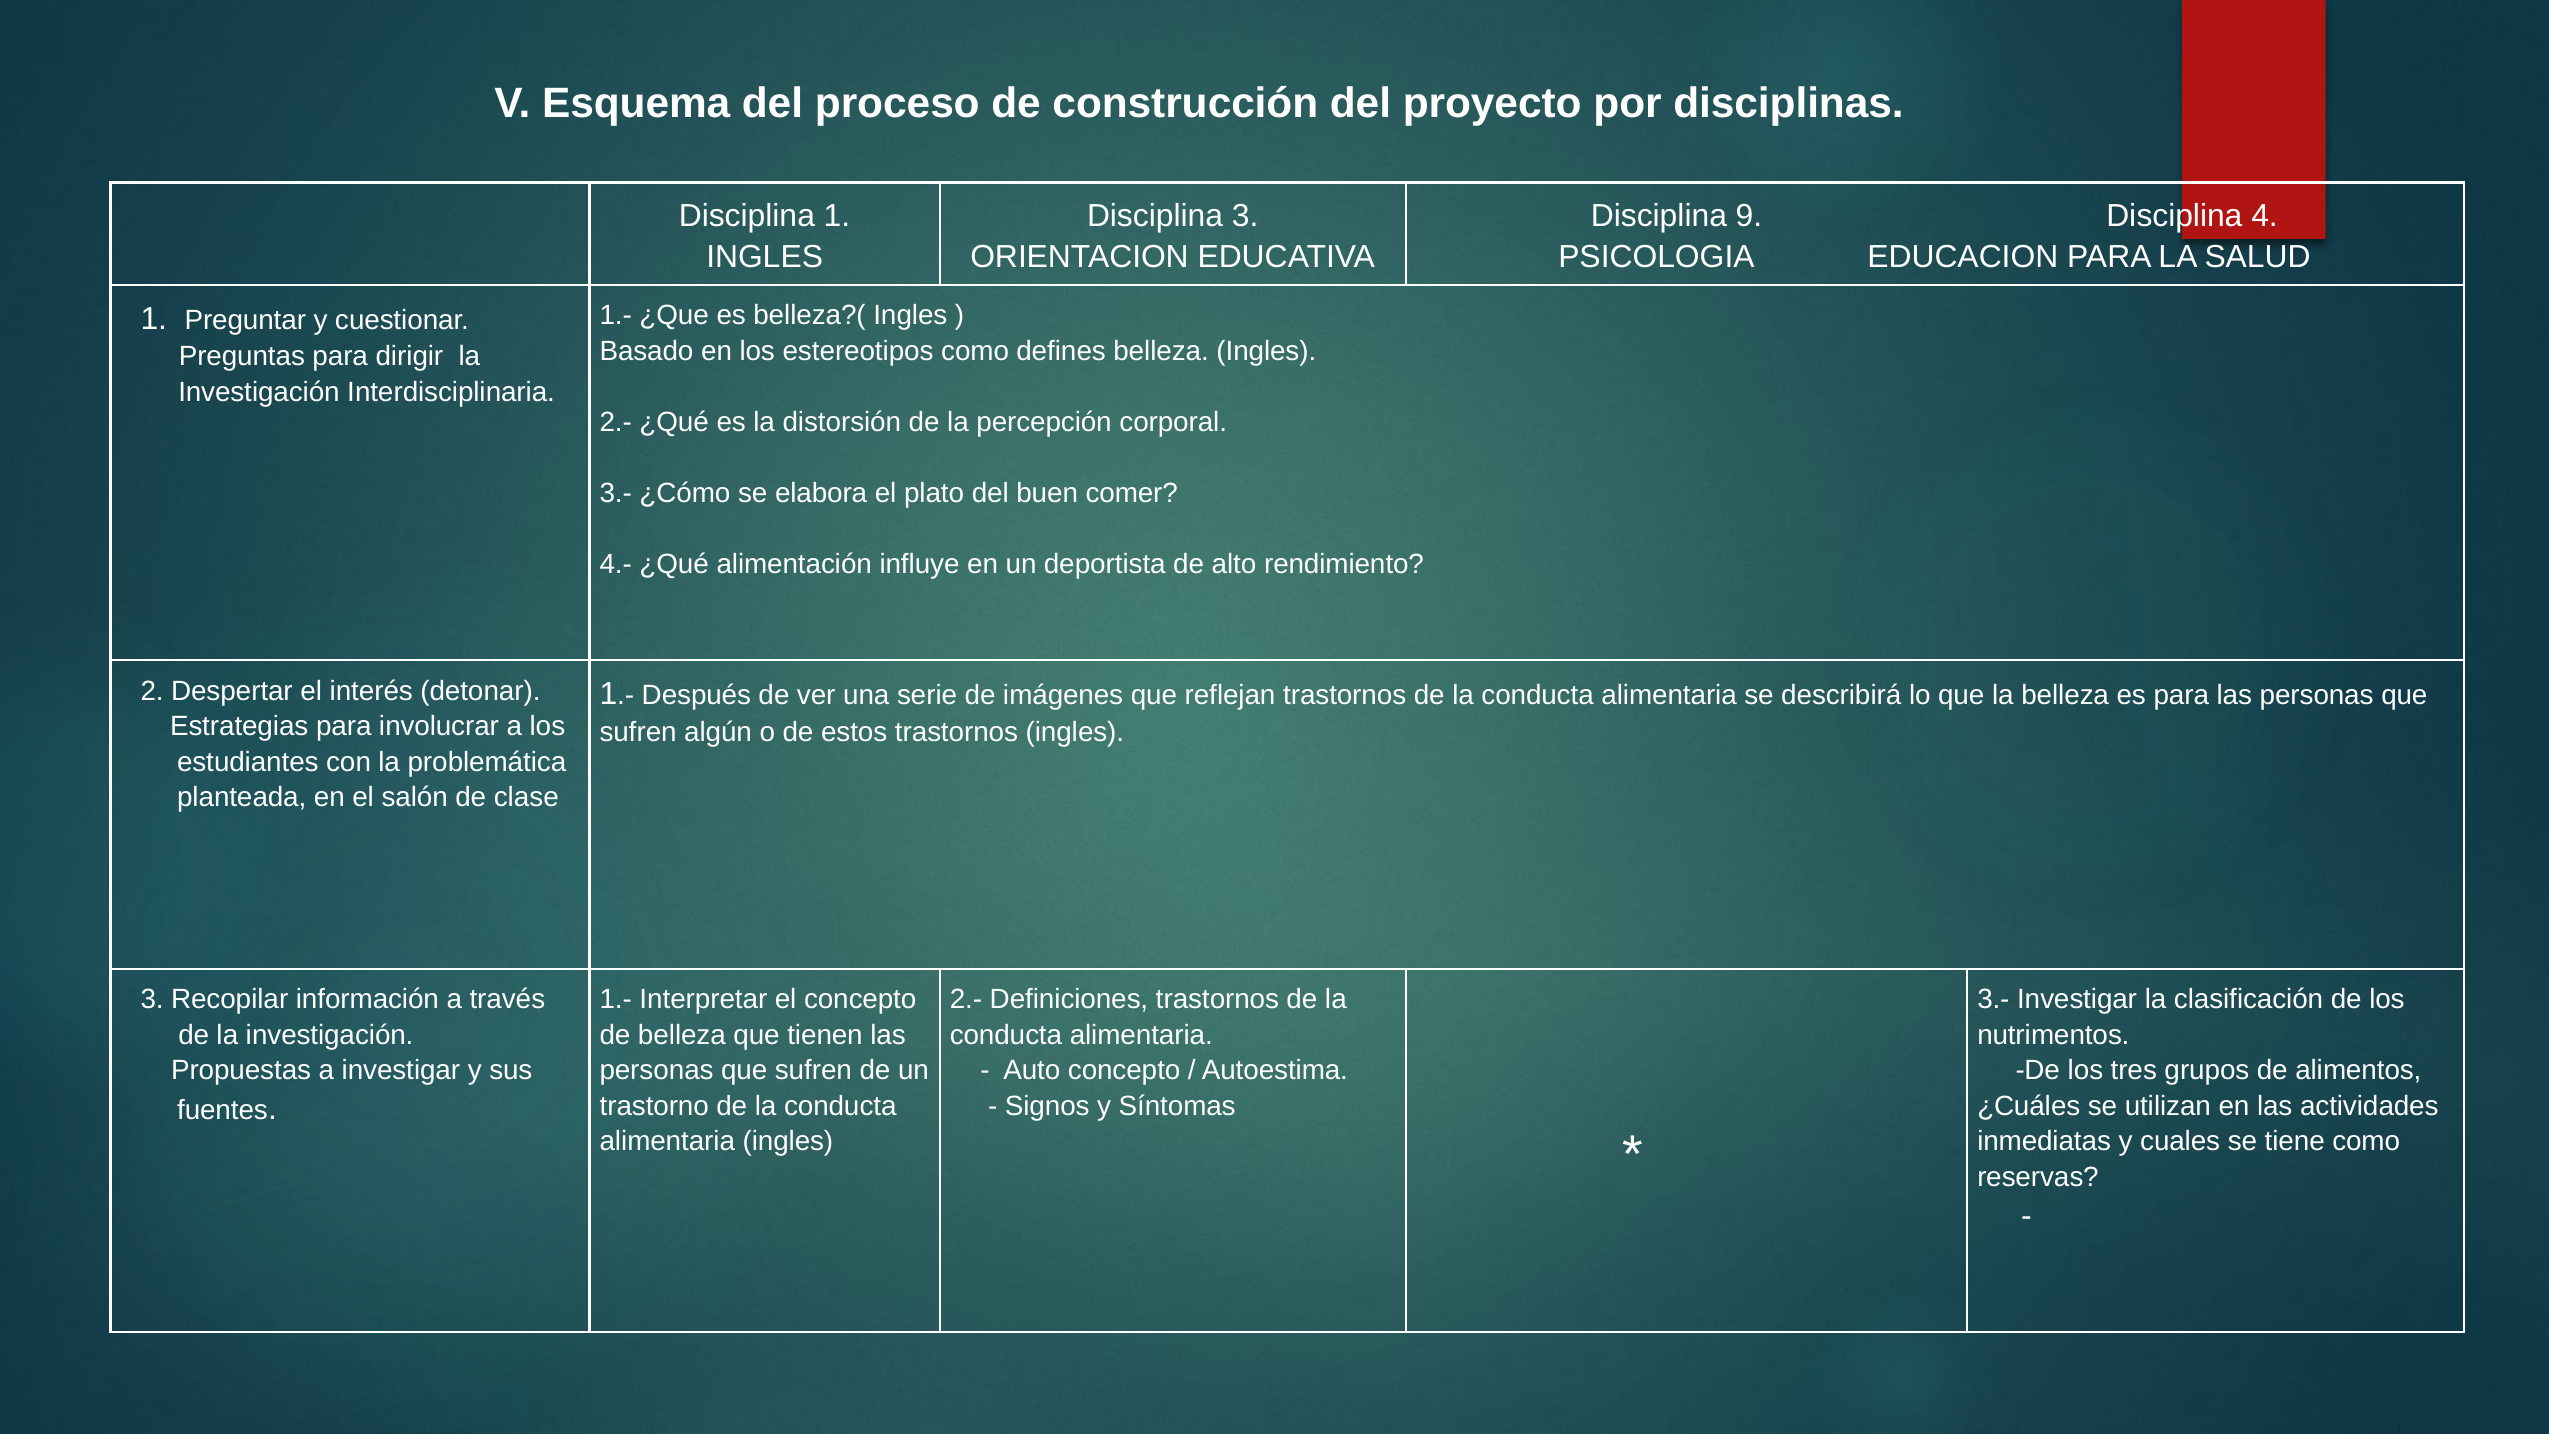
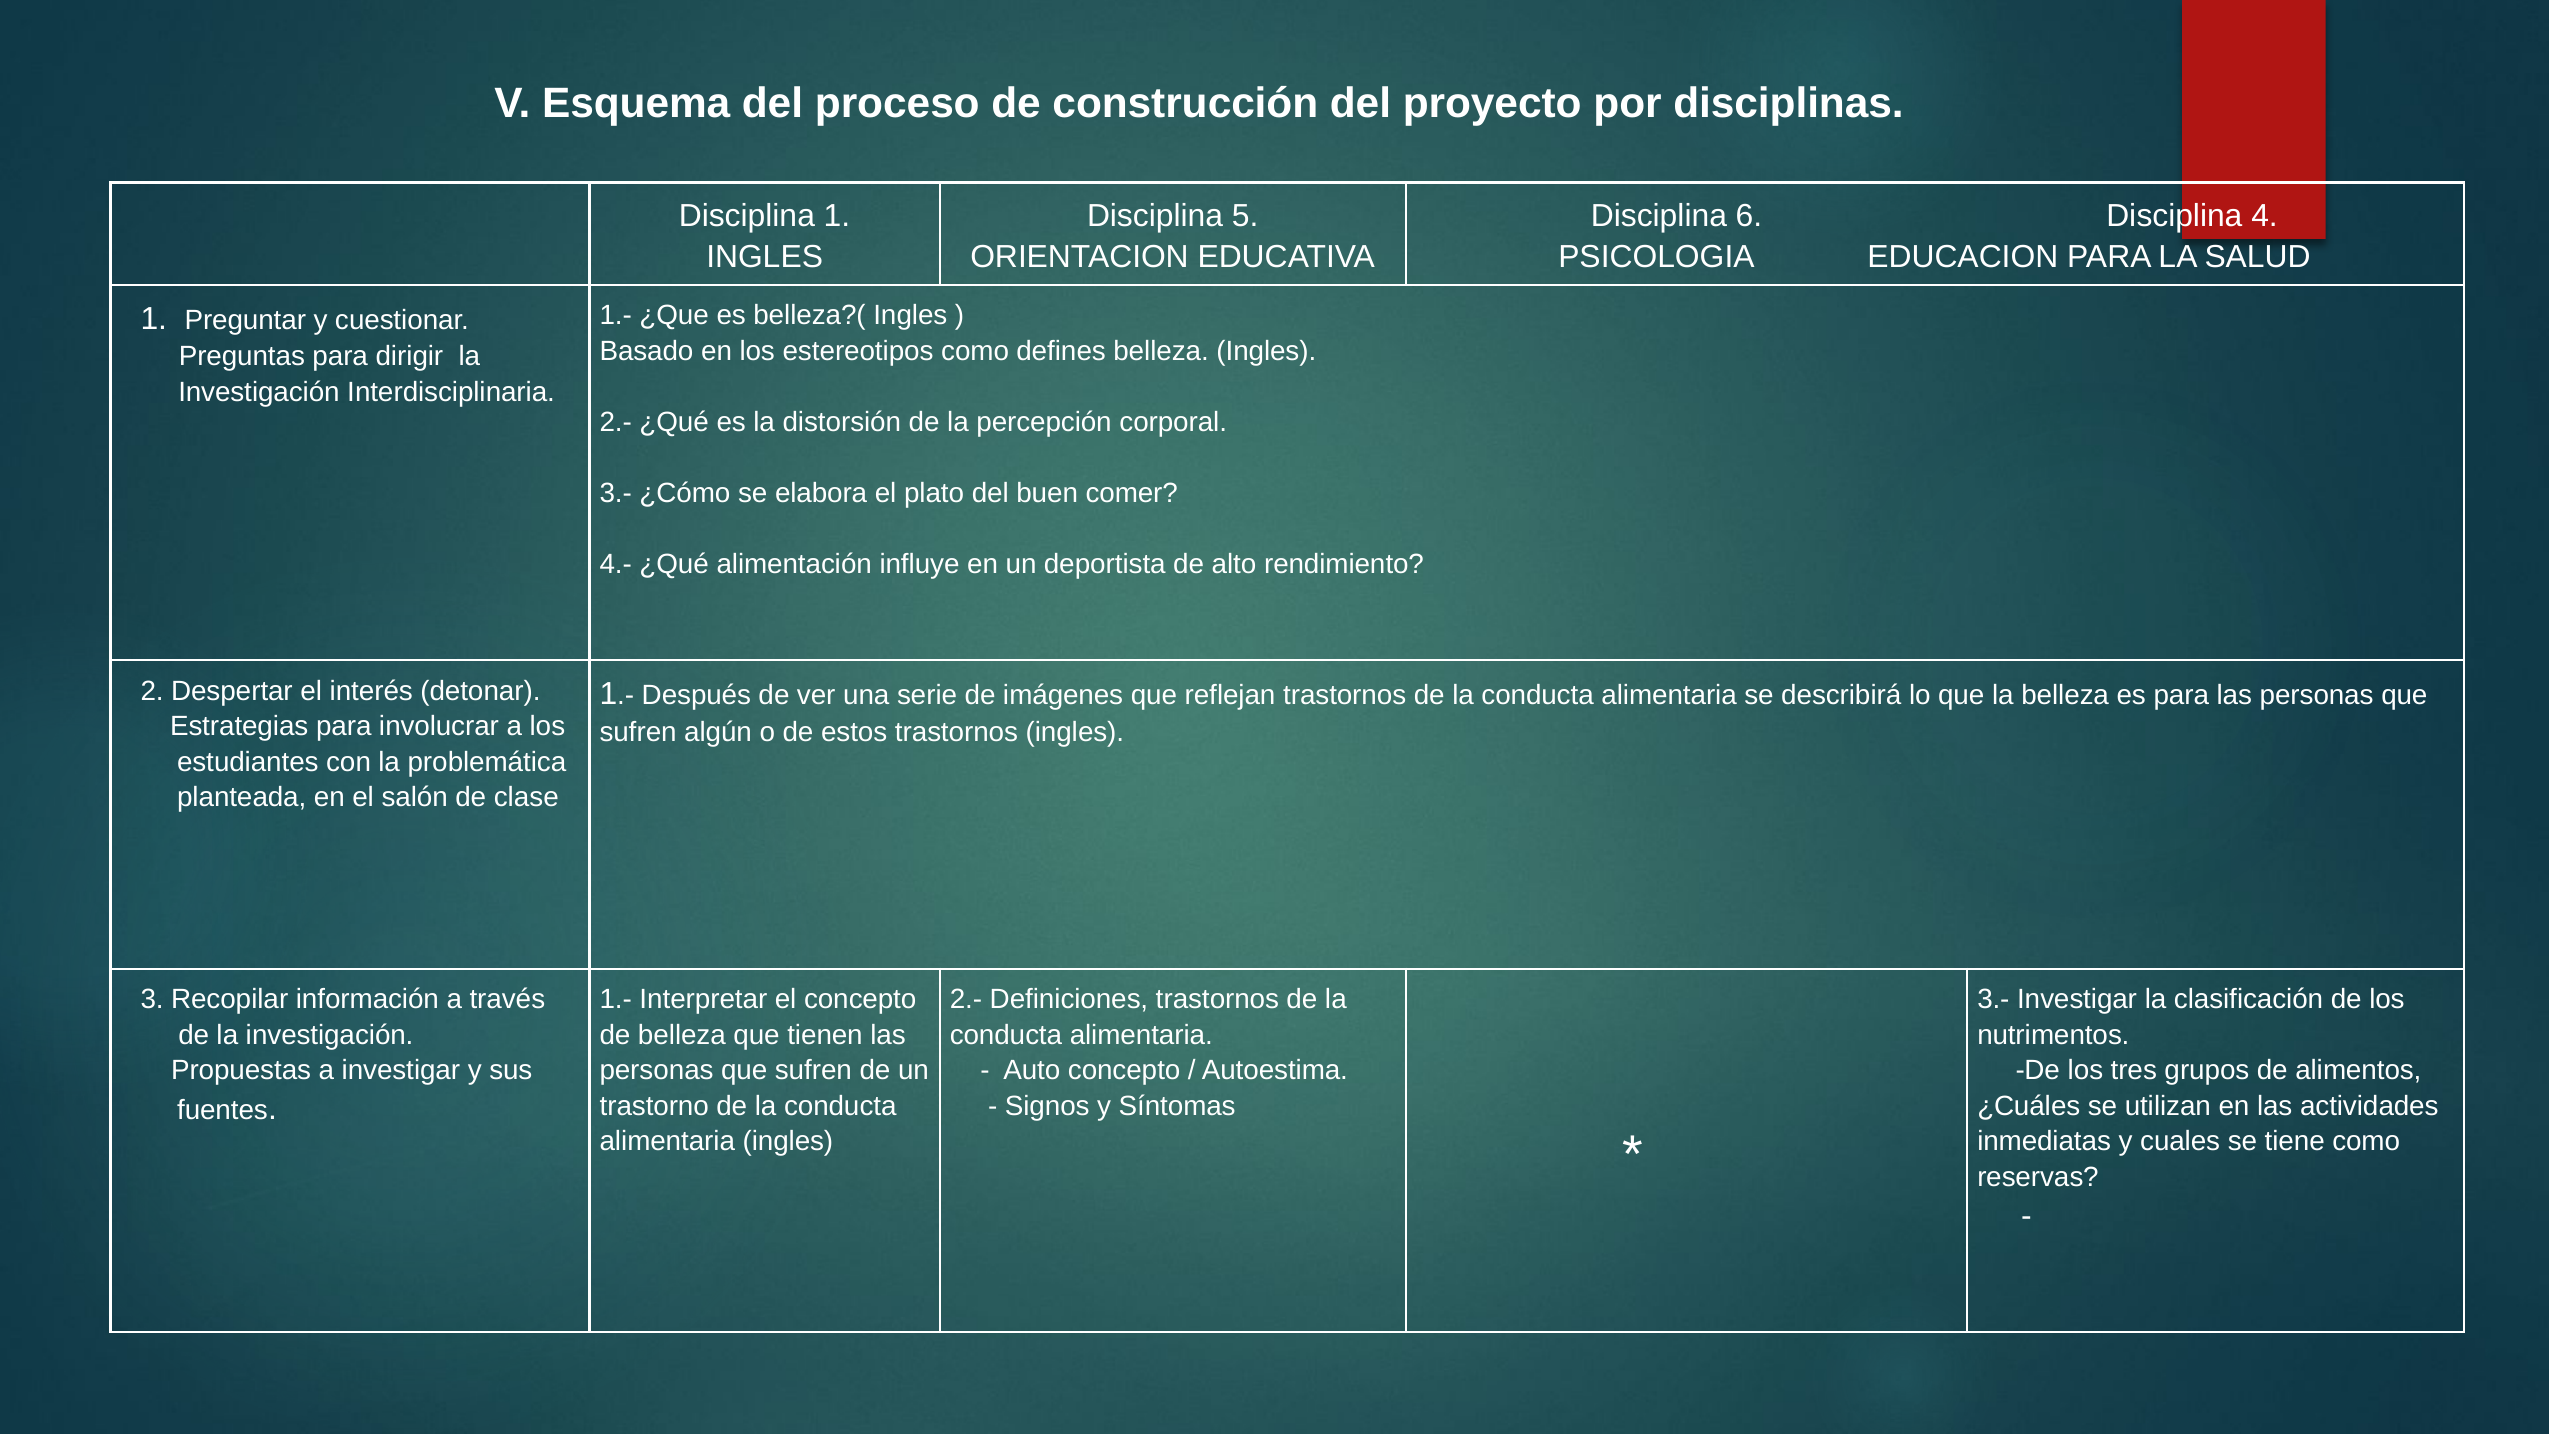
Disciplina 3: 3 -> 5 (1245, 216)
9: 9 -> 6 (1749, 216)
